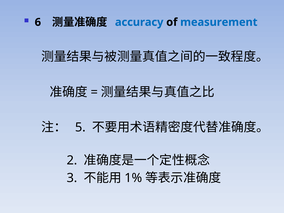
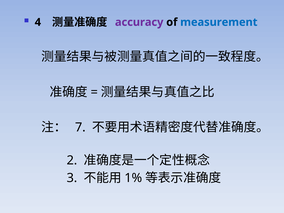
6: 6 -> 4 (38, 22)
accuracy colour: blue -> purple (139, 22)
5: 5 -> 7 (80, 127)
